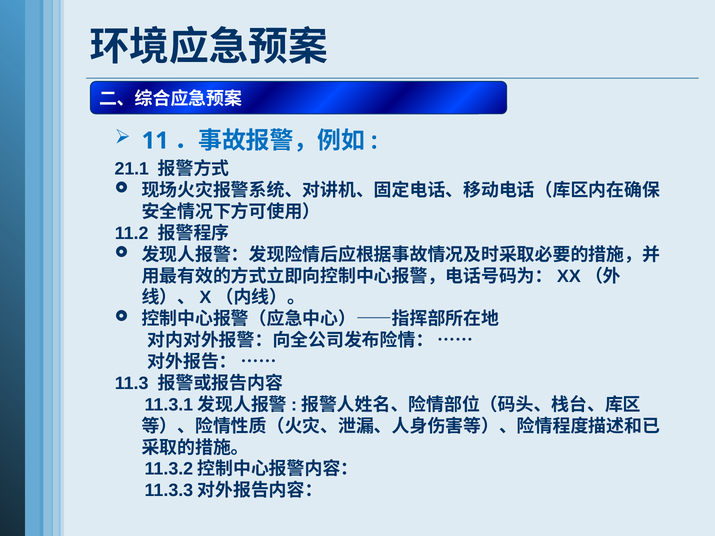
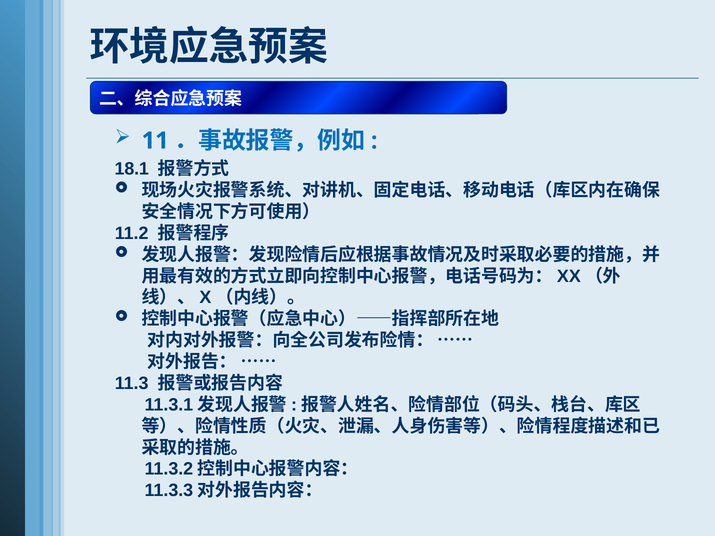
21.1: 21.1 -> 18.1 (132, 169)
